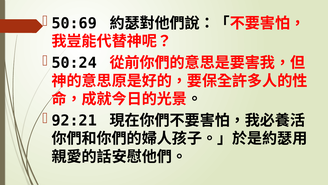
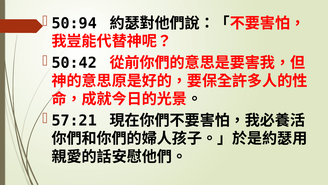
50:69: 50:69 -> 50:94 (74, 23)
50:24: 50:24 -> 50:42 (74, 63)
92:21: 92:21 -> 57:21 (74, 120)
